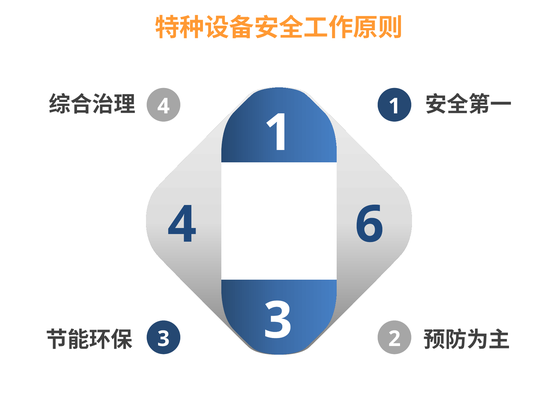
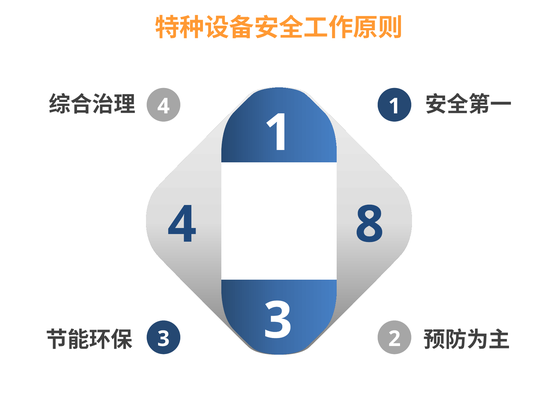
6: 6 -> 8 (369, 224)
